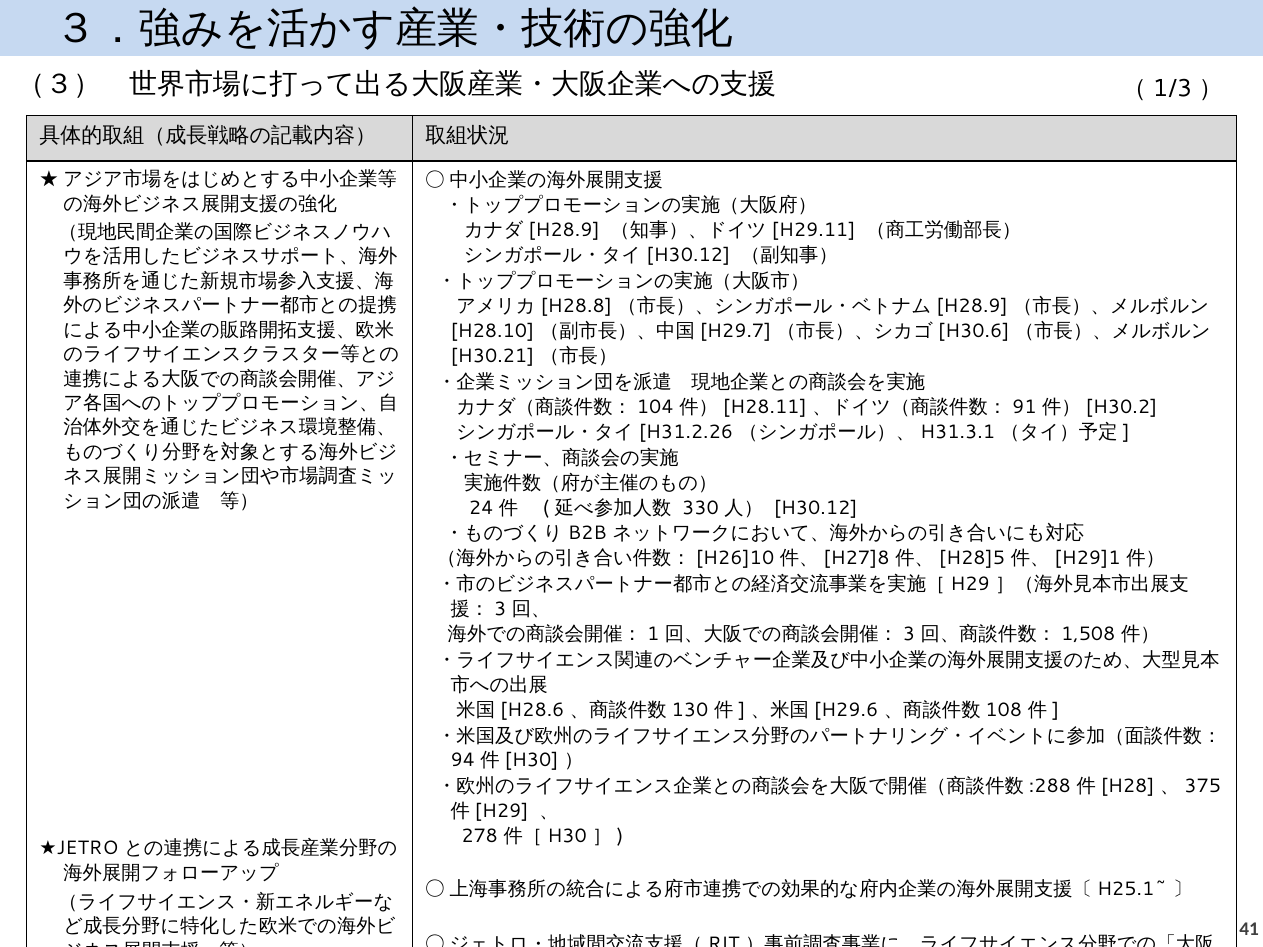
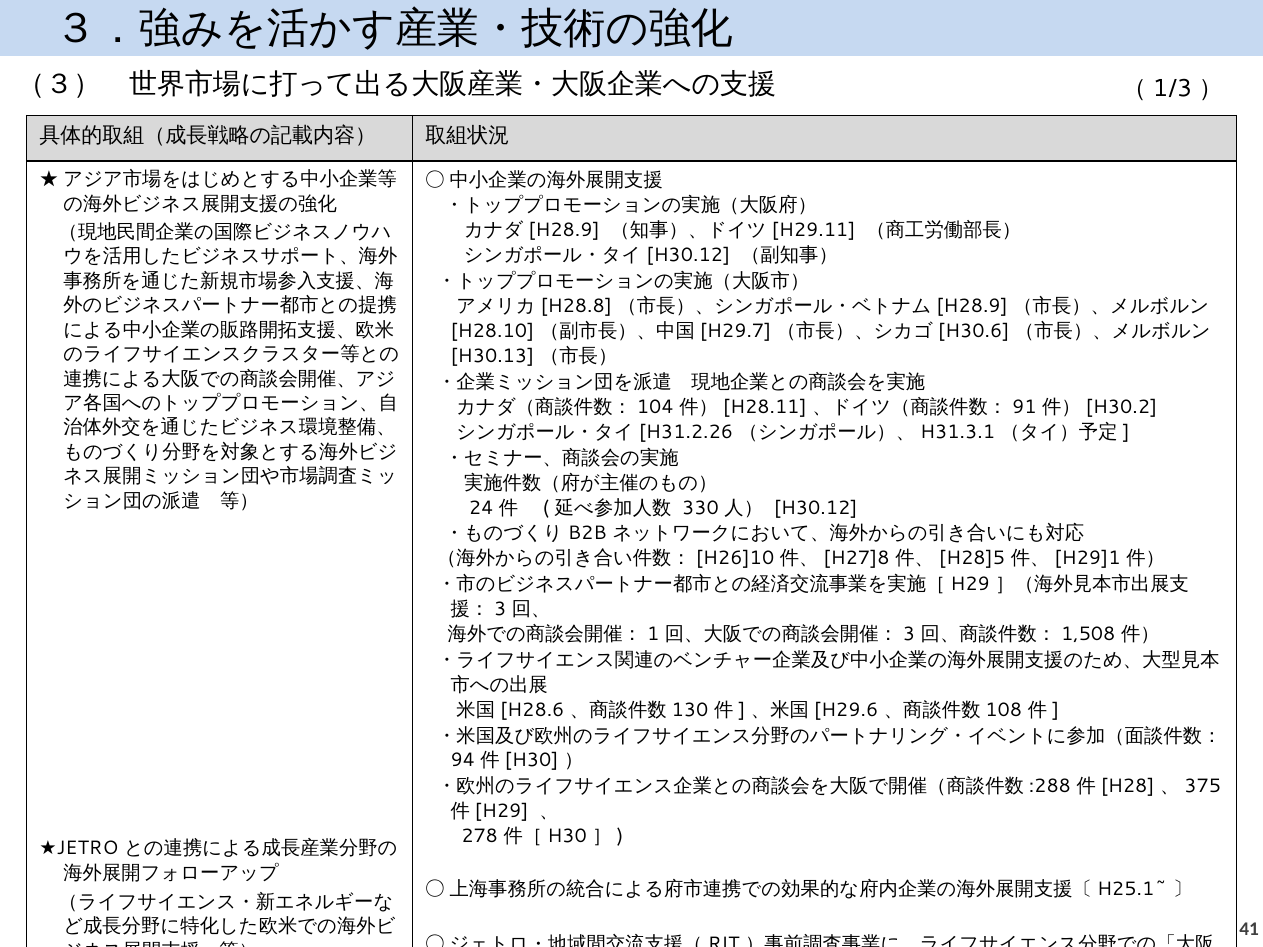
H30.21: H30.21 -> H30.13 (492, 357)
